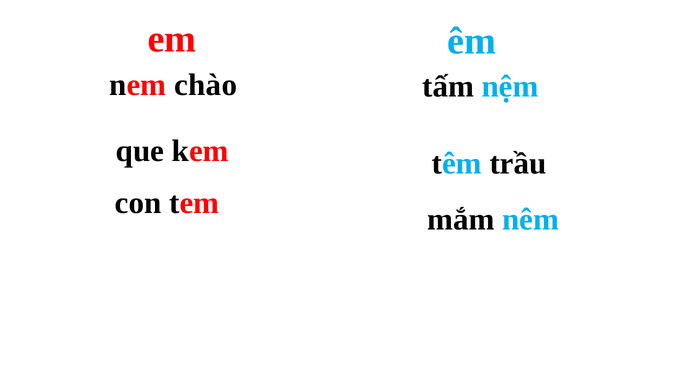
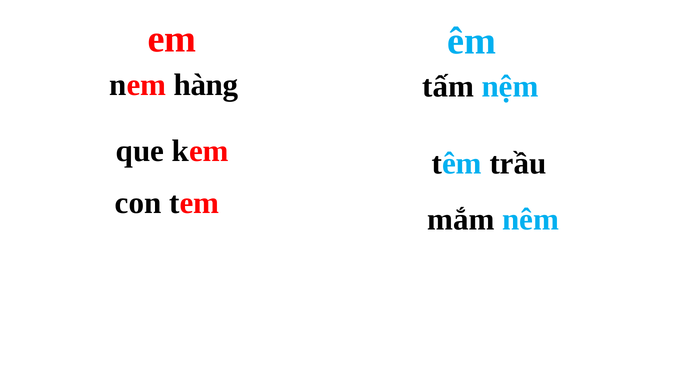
chào: chào -> hàng (206, 85)
